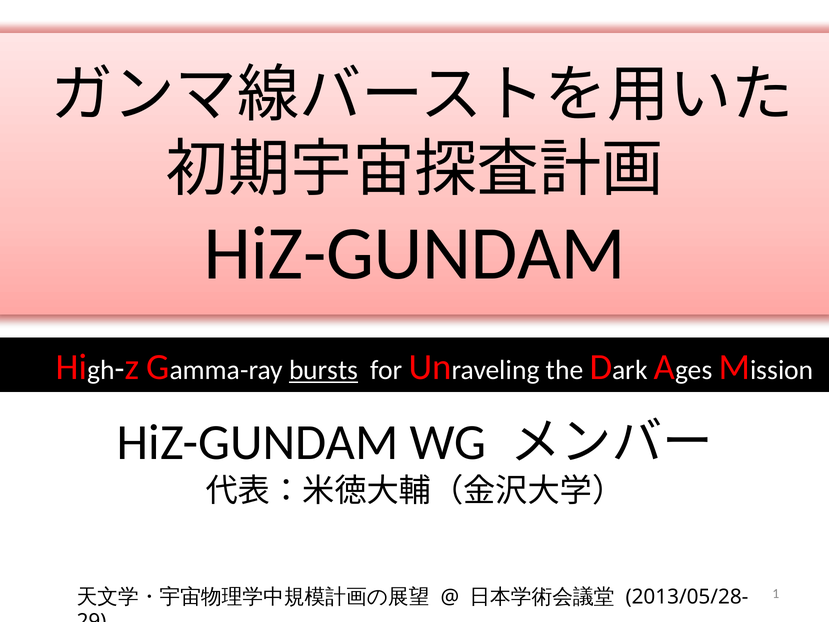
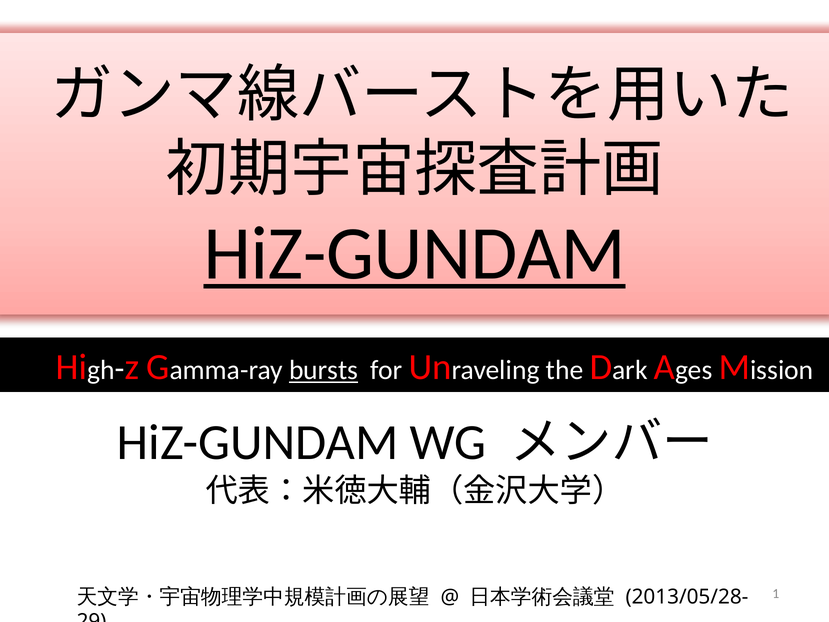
HiZ-GUNDAM underline: none -> present (415, 254)
